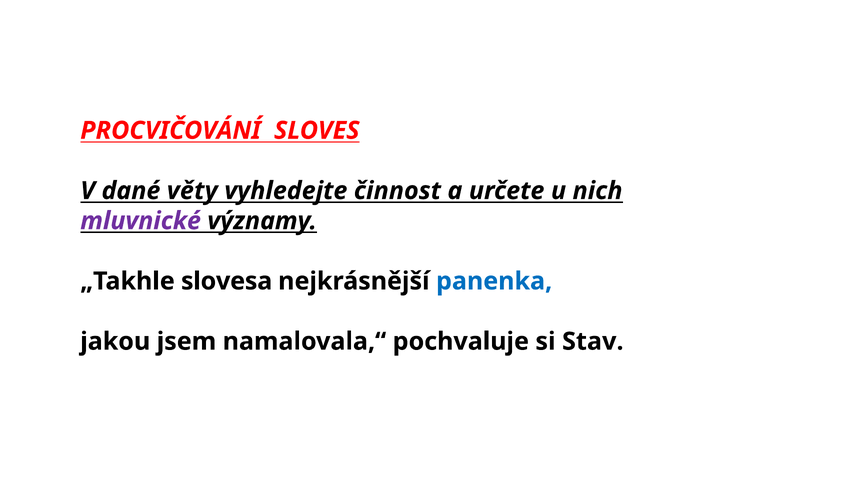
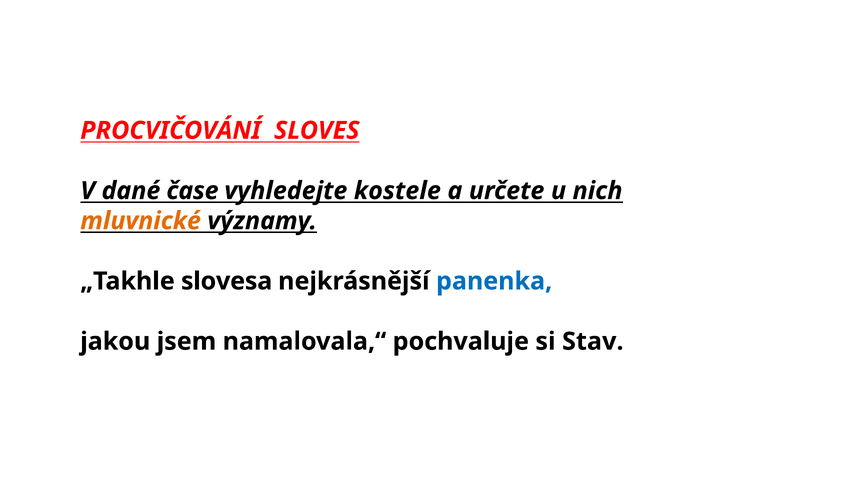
věty: věty -> čase (193, 191)
činnost: činnost -> kostele (397, 191)
mluvnické colour: purple -> orange (141, 221)
